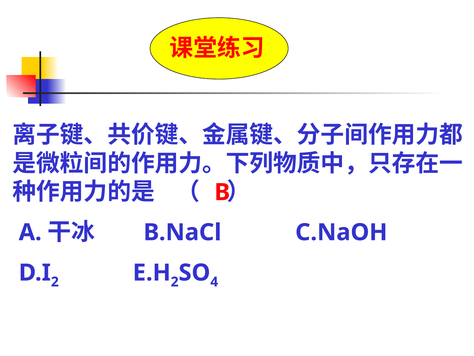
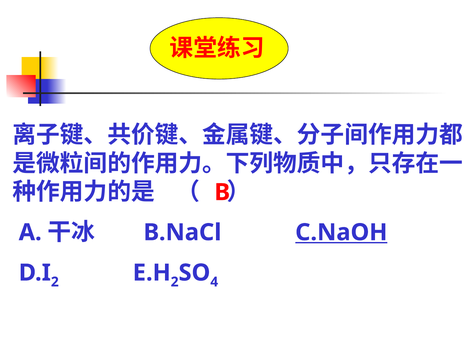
C.NaOH underline: none -> present (341, 232)
